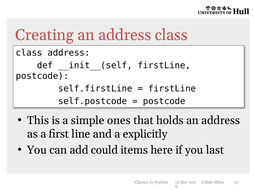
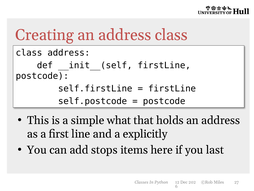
ones: ones -> what (119, 120)
could: could -> stops (104, 149)
